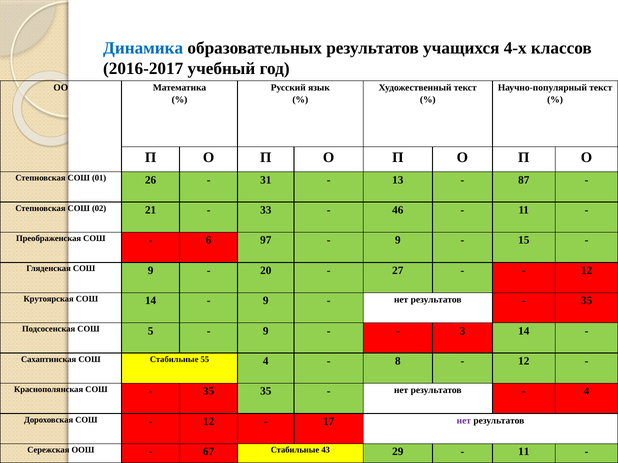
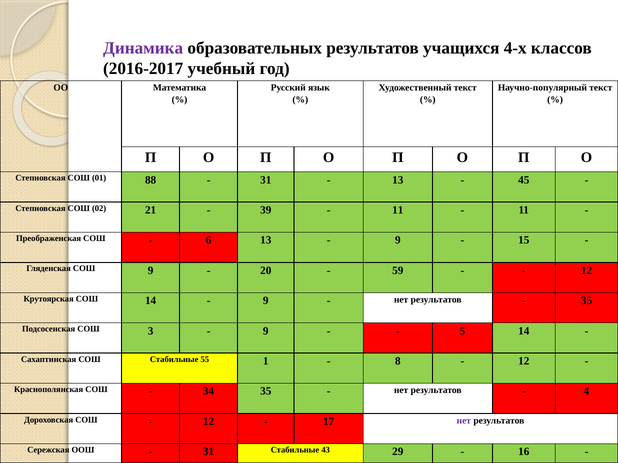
Динамика colour: blue -> purple (143, 48)
26: 26 -> 88 (151, 180)
87: 87 -> 45 (524, 180)
33: 33 -> 39 (266, 210)
46: 46 -> 11 (398, 210)
6 97: 97 -> 13 (266, 241)
27: 27 -> 59 (398, 271)
5: 5 -> 3 (151, 331)
3: 3 -> 5 (462, 331)
55 4: 4 -> 1 (266, 361)
35: 35 -> 34 (209, 392)
67: 67 -> 31 (209, 452)
11: 11 -> 16 (524, 452)
